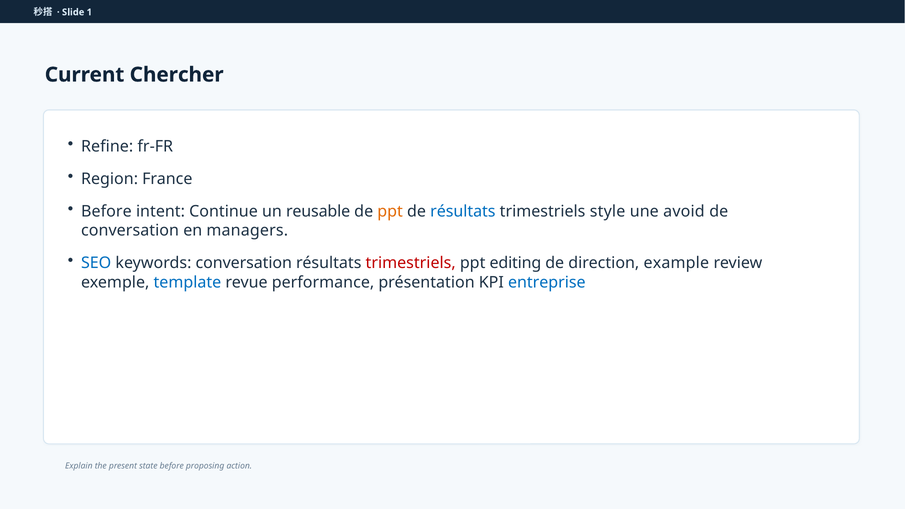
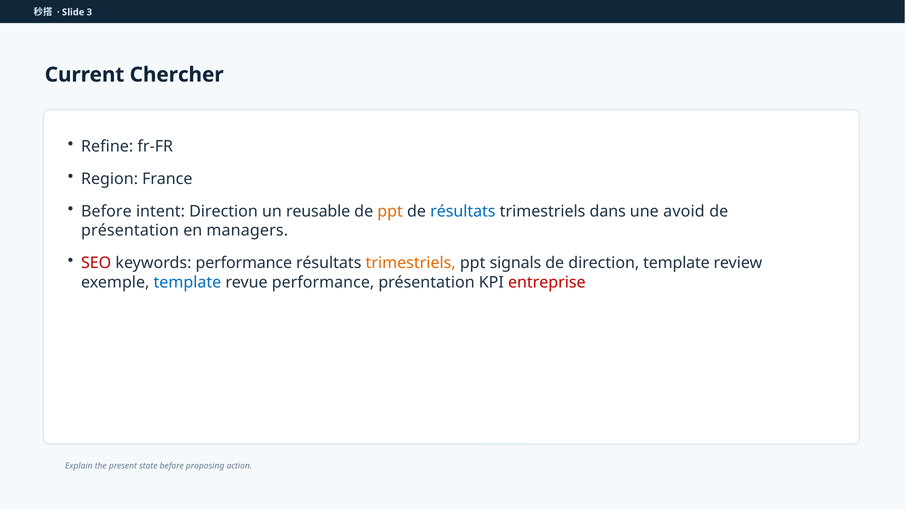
1: 1 -> 3 (89, 12)
intent Continue: Continue -> Direction (223, 211)
style: style -> dans (608, 211)
conversation: conversation -> présentation (130, 231)
SEO colour: blue -> red (96, 263)
keywords conversation: conversation -> performance (244, 263)
trimestriels colour: red -> orange (411, 263)
editing: editing -> signals (515, 263)
direction example: example -> template (676, 263)
entreprise colour: blue -> red (547, 282)
